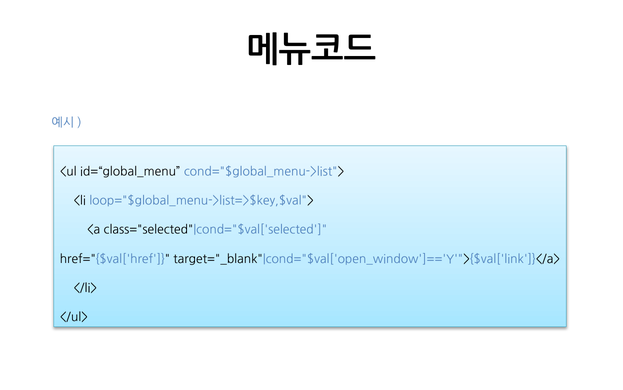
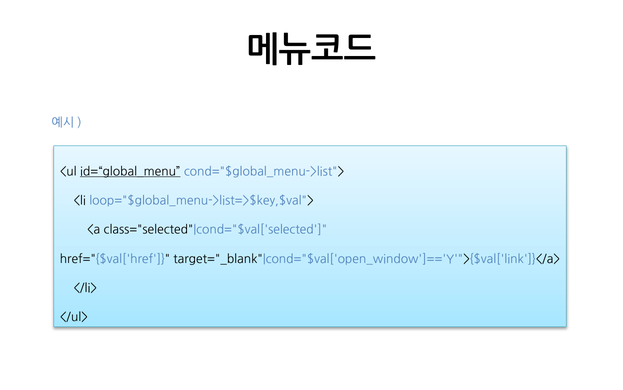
id=“global_menu underline: none -> present (130, 171)
